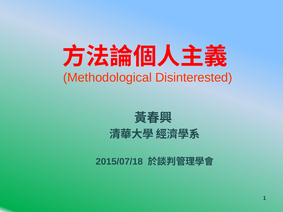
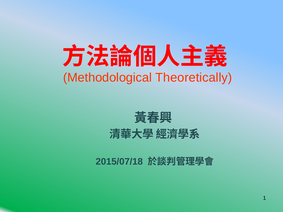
Disinterested: Disinterested -> Theoretically (194, 78)
